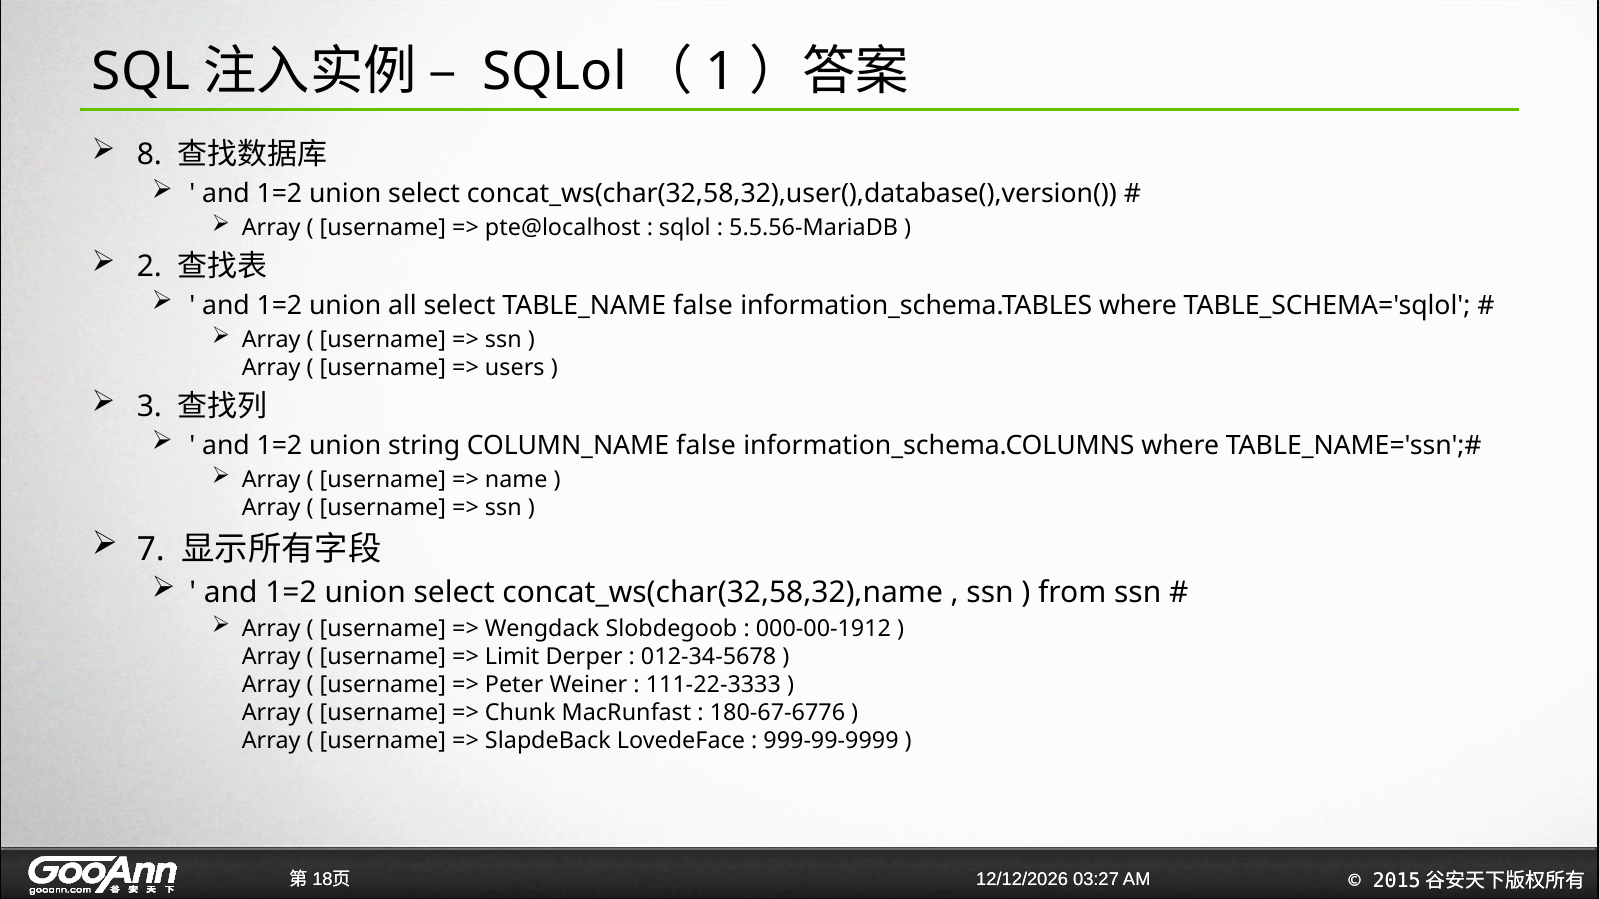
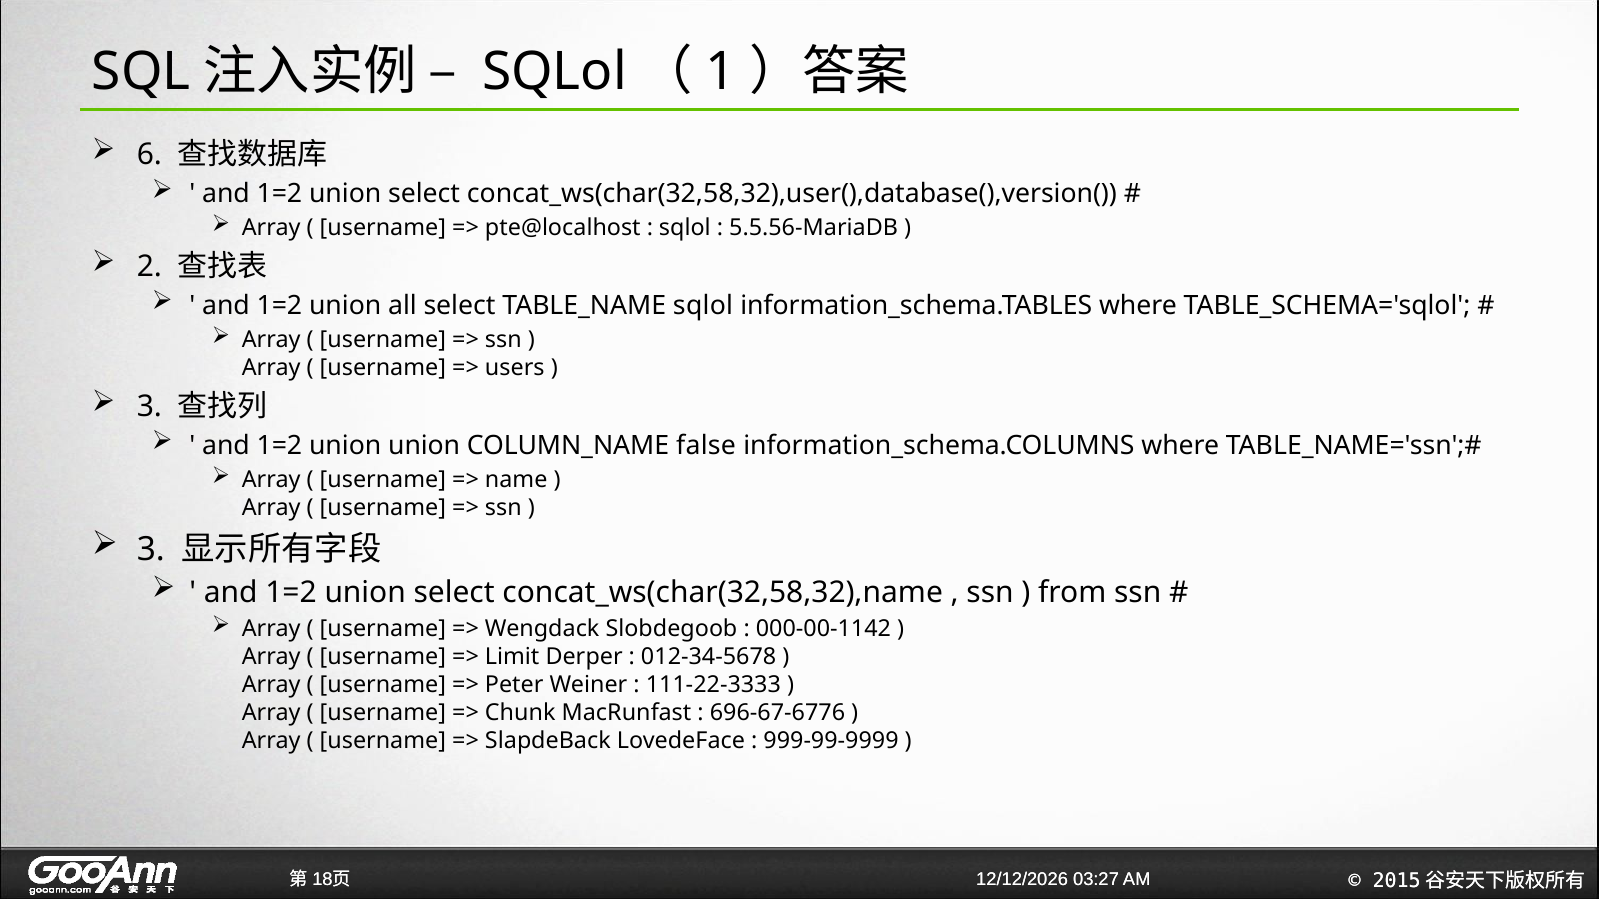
8: 8 -> 6 (149, 155)
TABLE_NAME false: false -> sqlol (703, 306)
union string: string -> union (424, 446)
7: 7 -> 3 (151, 549)
000-00-1912: 000-00-1912 -> 000-00-1142 (823, 629)
180-67-6776: 180-67-6776 -> 696-67-6776 (777, 713)
